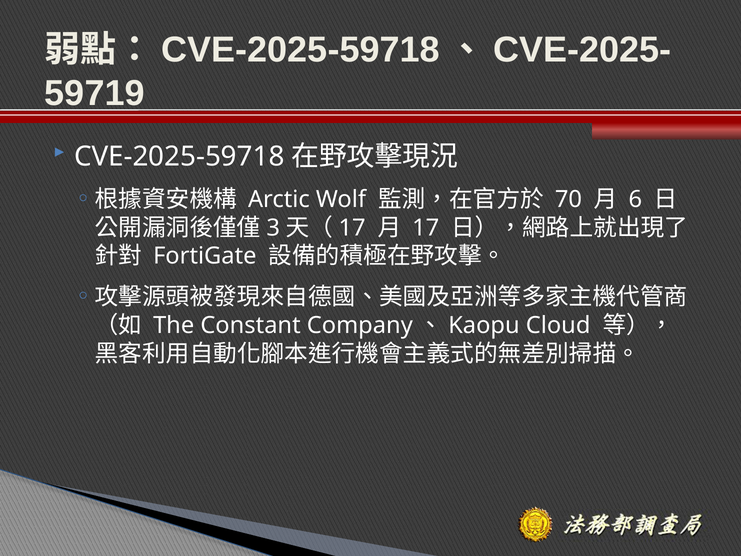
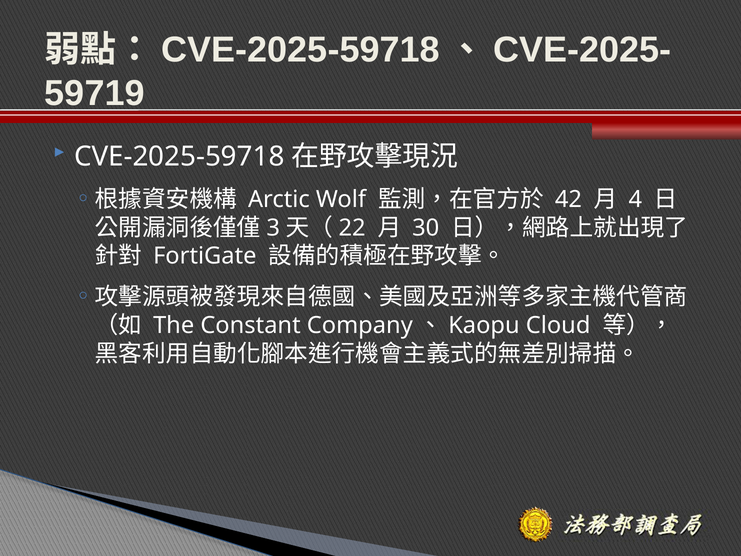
70: 70 -> 42 (569, 199)
6: 6 -> 4 (635, 199)
17: 17 -> 22 (352, 228)
17: 17 -> 30 (426, 228)
